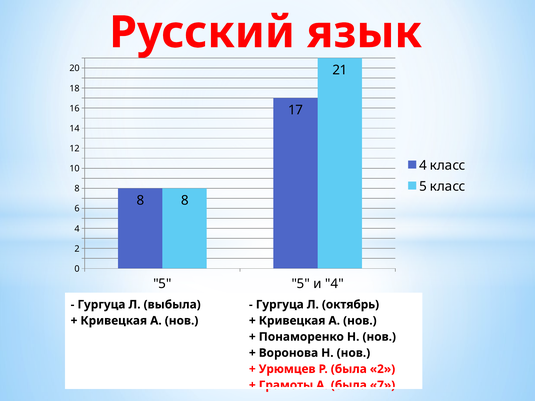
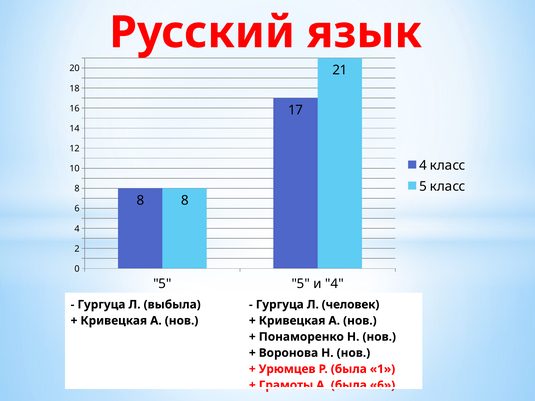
октябрь: октябрь -> человек (351, 305)
была 2: 2 -> 1 (382, 369)
была 7: 7 -> 6 (383, 385)
